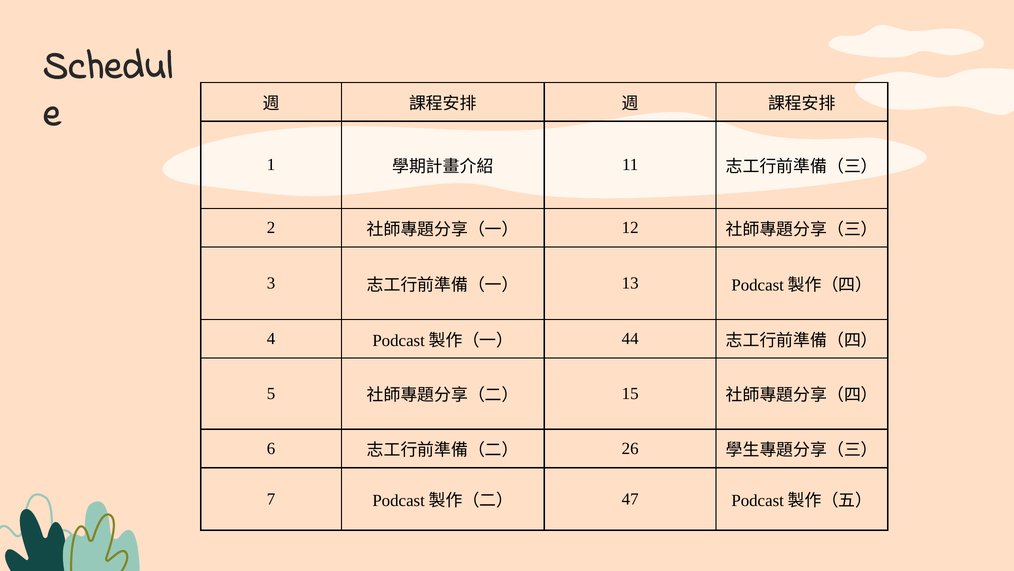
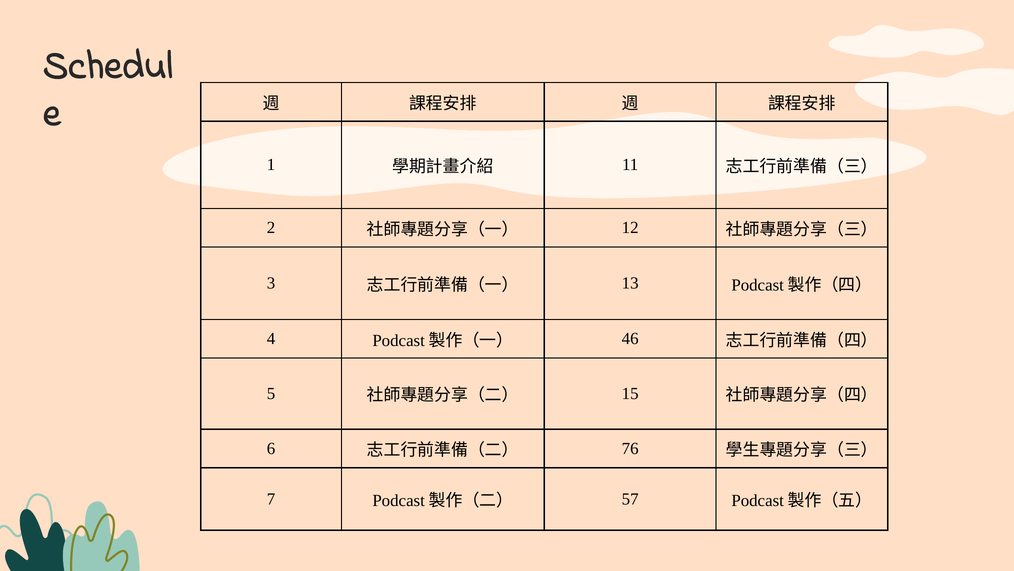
44: 44 -> 46 (630, 338)
26: 26 -> 76 (630, 448)
47: 47 -> 57 (630, 499)
